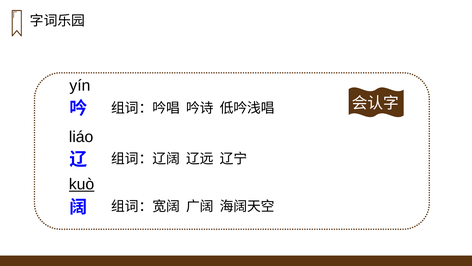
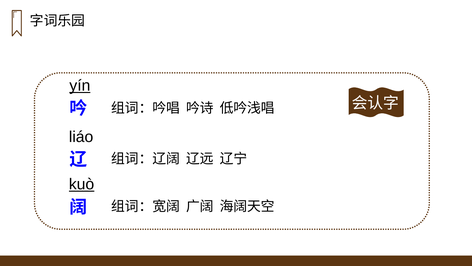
yín underline: none -> present (80, 86)
